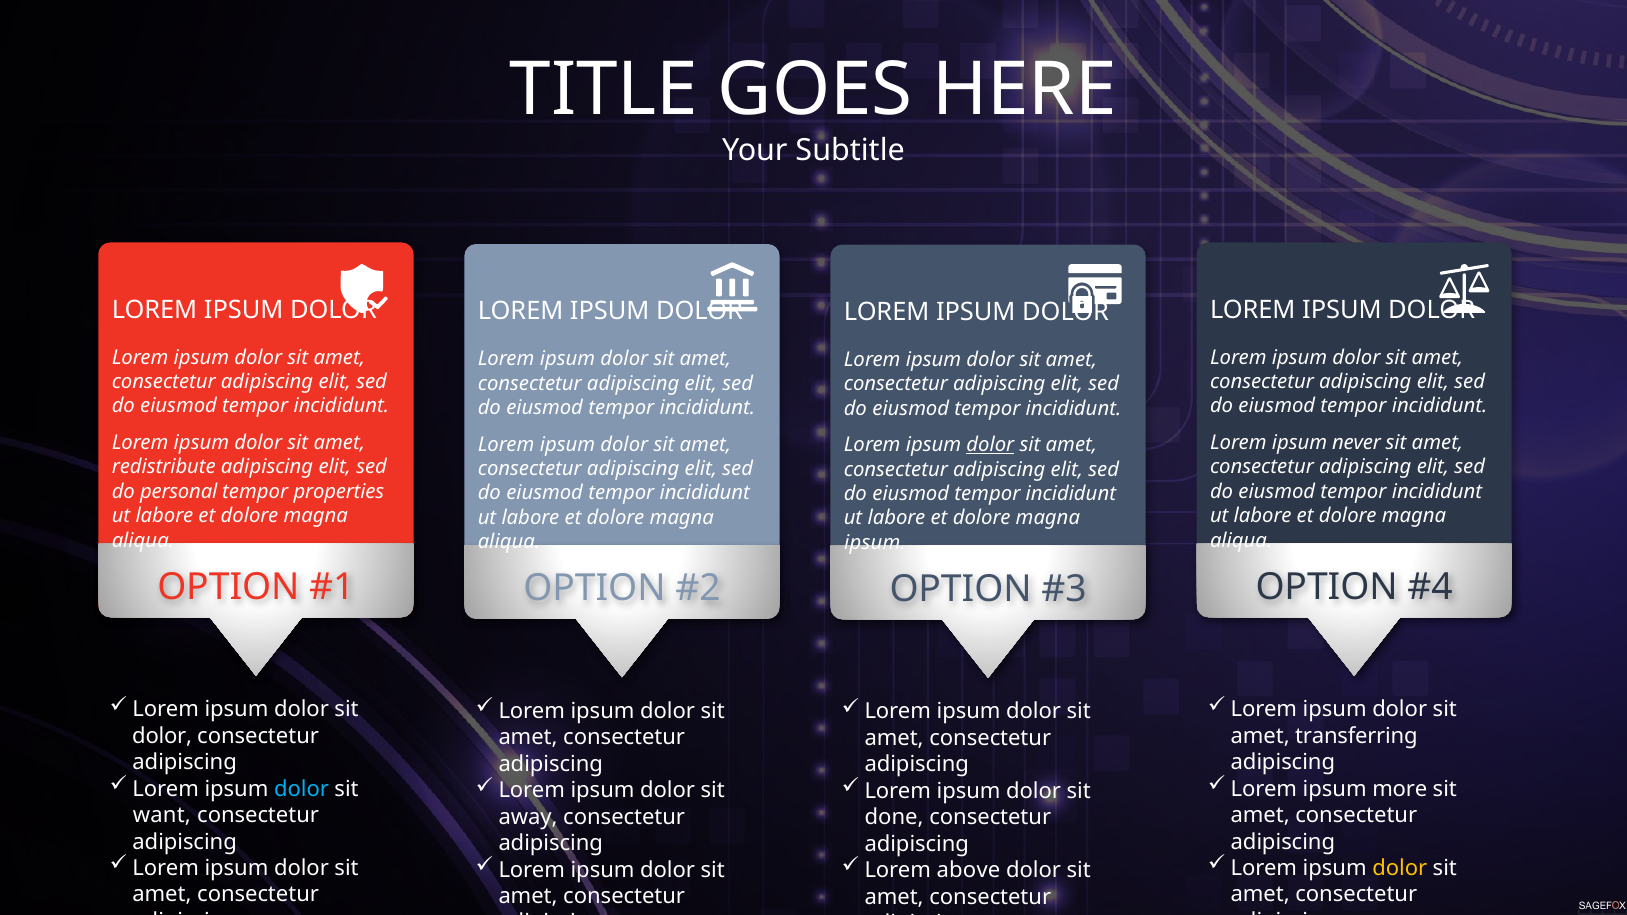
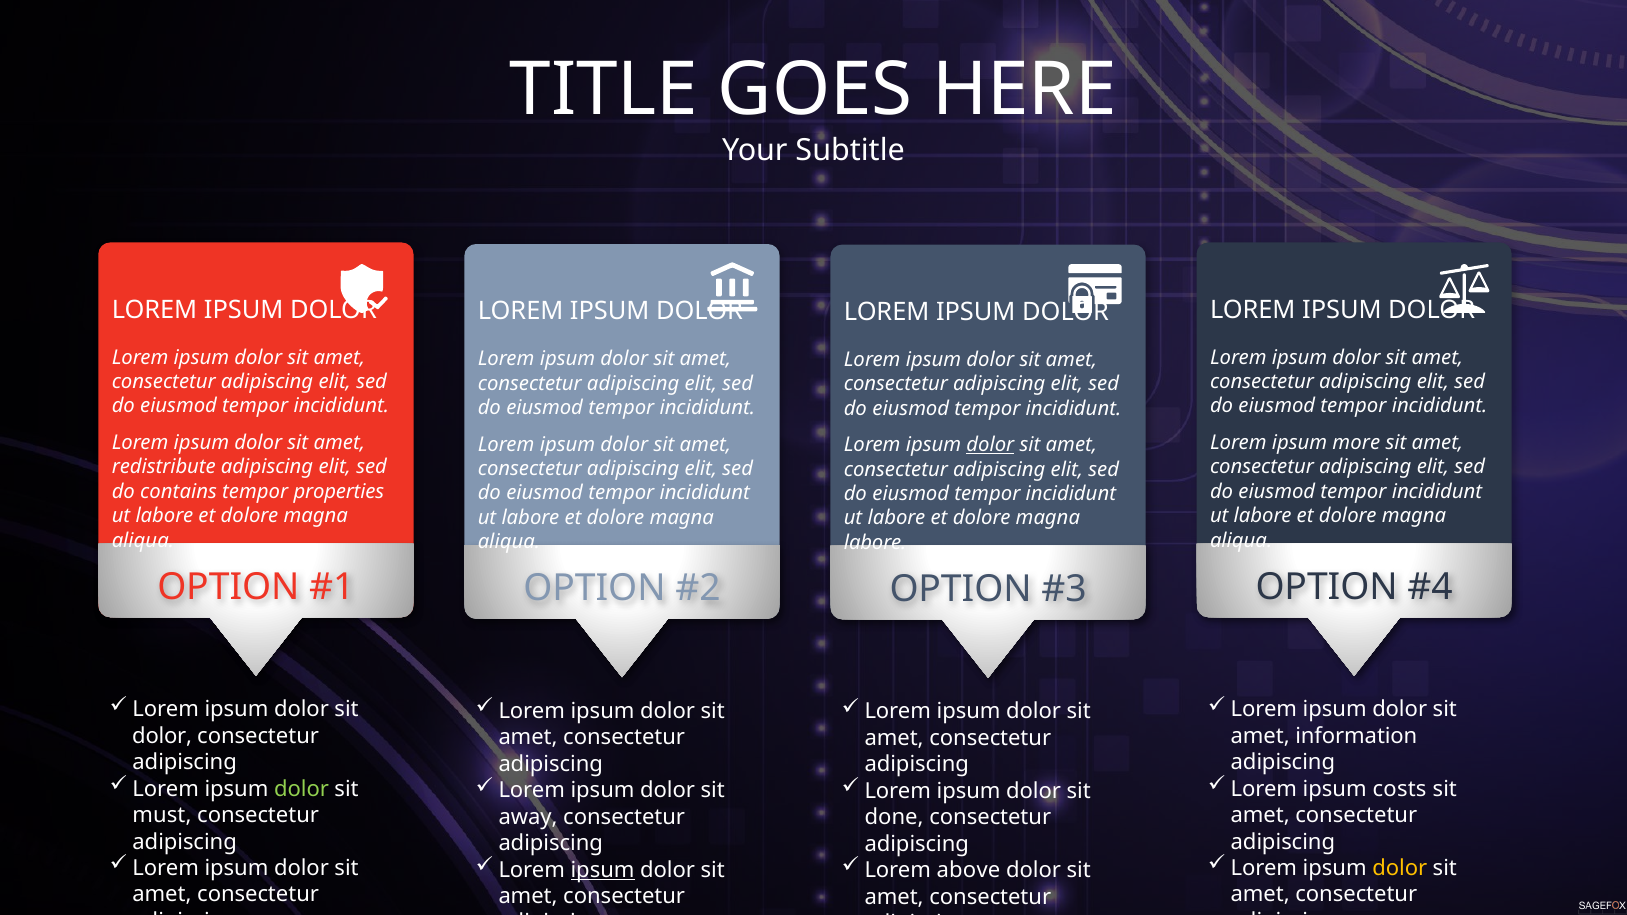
never: never -> more (1356, 443)
personal: personal -> contains (179, 492)
ipsum: ipsum -> labore (875, 543)
transferring: transferring -> information (1356, 736)
dolor colour: light blue -> light green (302, 789)
more: more -> costs (1400, 789)
want: want -> must (162, 815)
ipsum underline: none -> present (603, 870)
